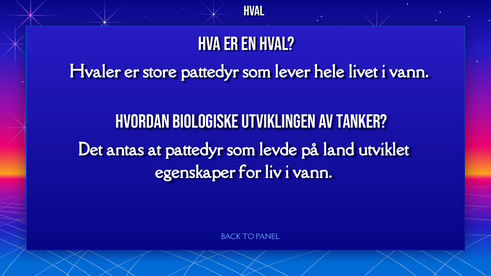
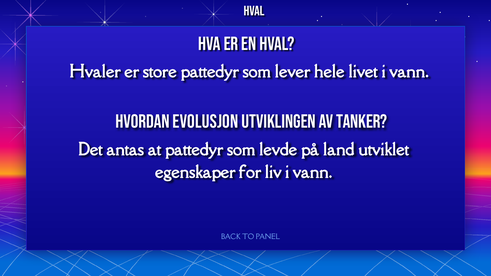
BIOLOGISKE: BIOLOGISKE -> EVOLUSJON (205, 122)
